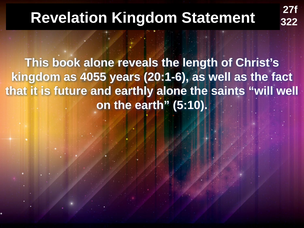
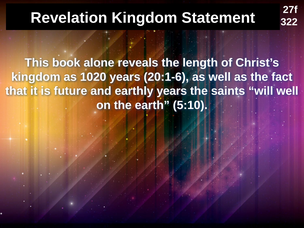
4055: 4055 -> 1020 (93, 77)
earthly alone: alone -> years (172, 91)
